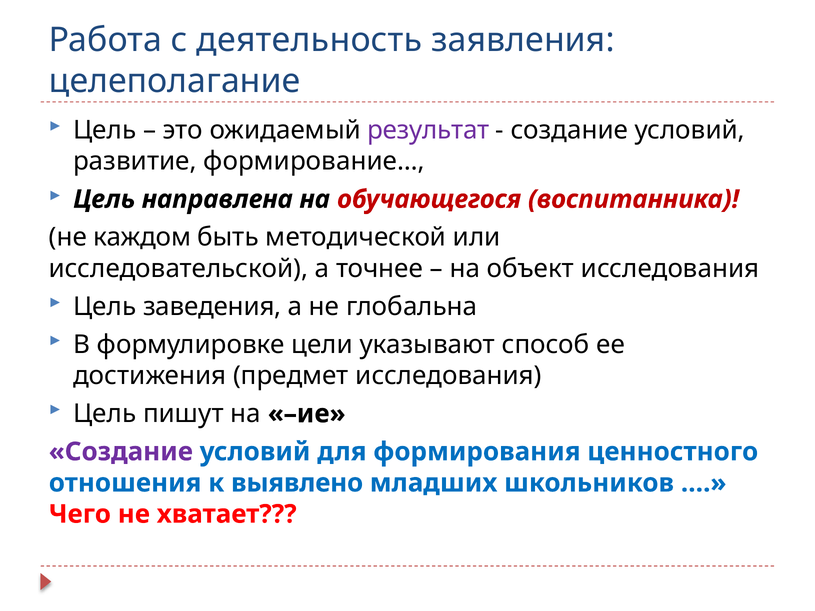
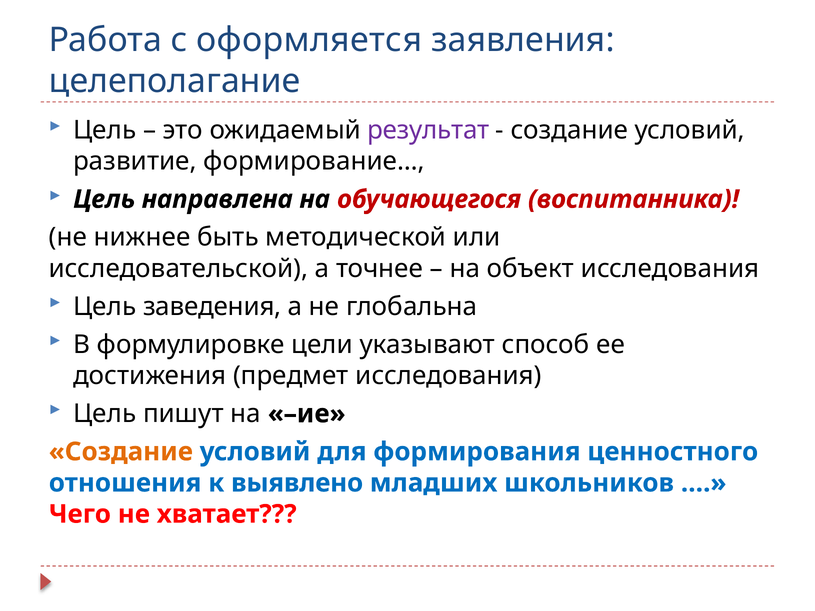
деятельность: деятельность -> оформляется (309, 40)
каждом: каждом -> нижнее (142, 237)
Создание colour: purple -> orange (121, 452)
